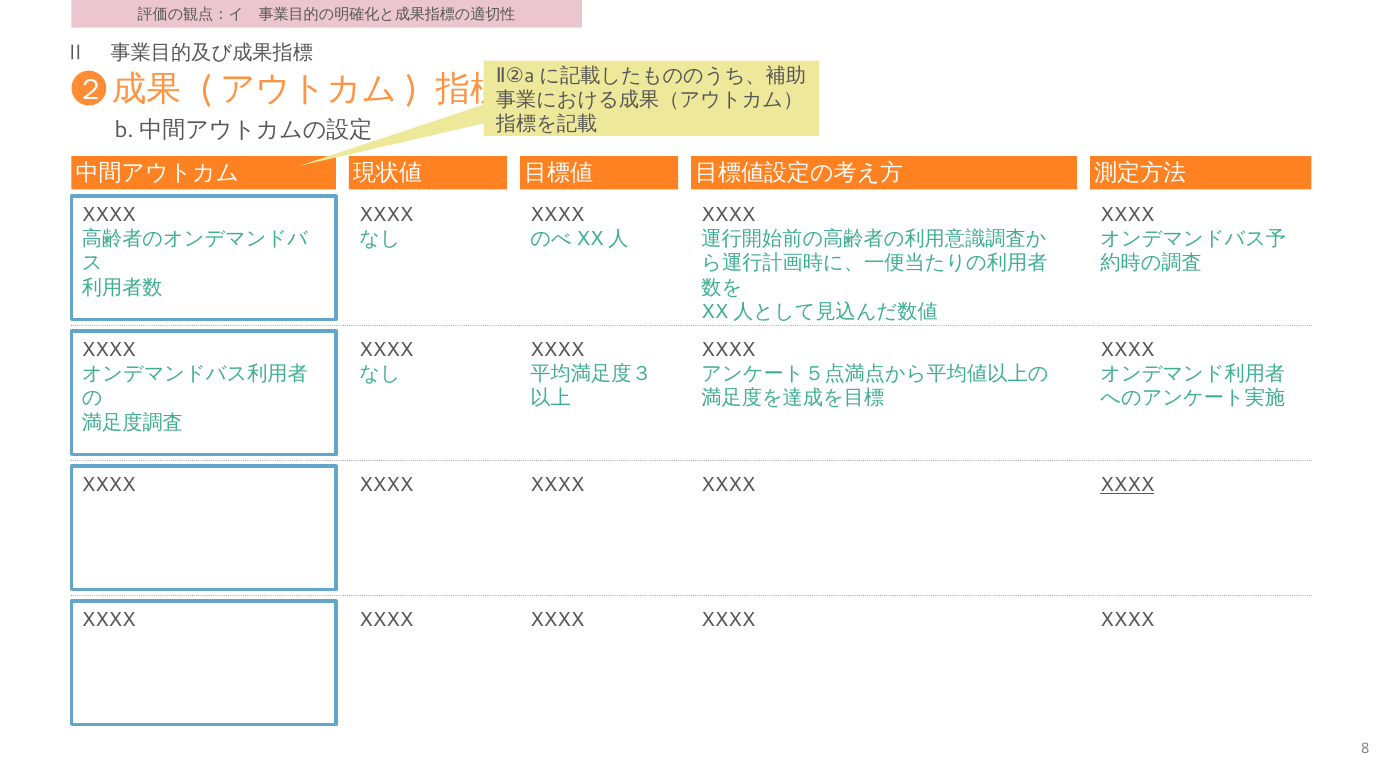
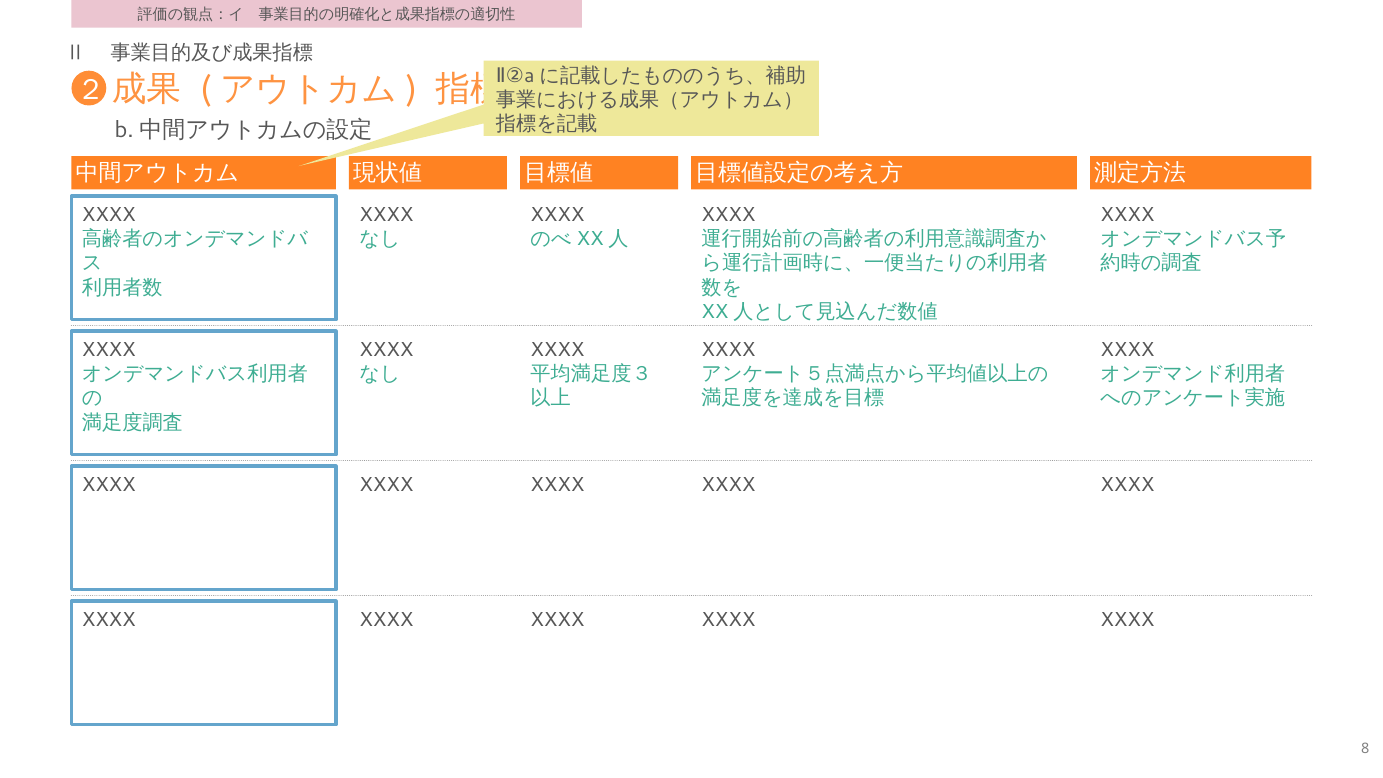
XXXX underline: present -> none (1127, 485)
